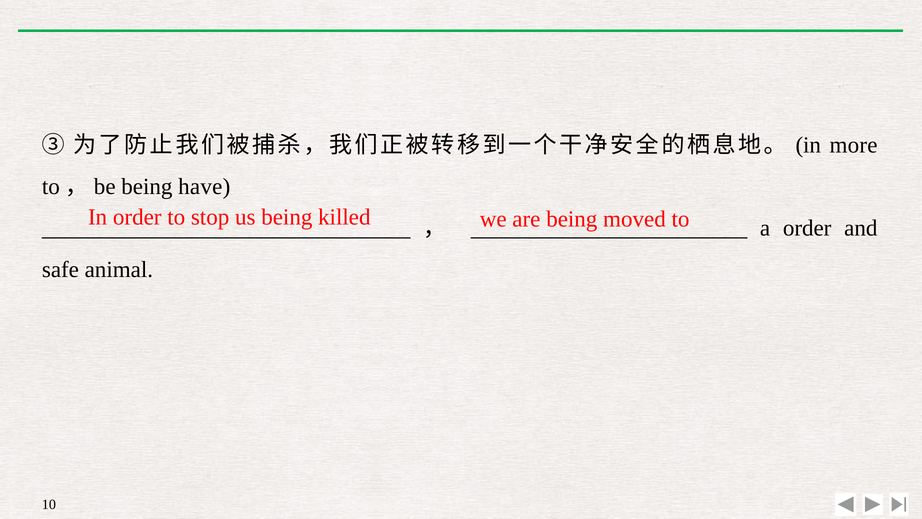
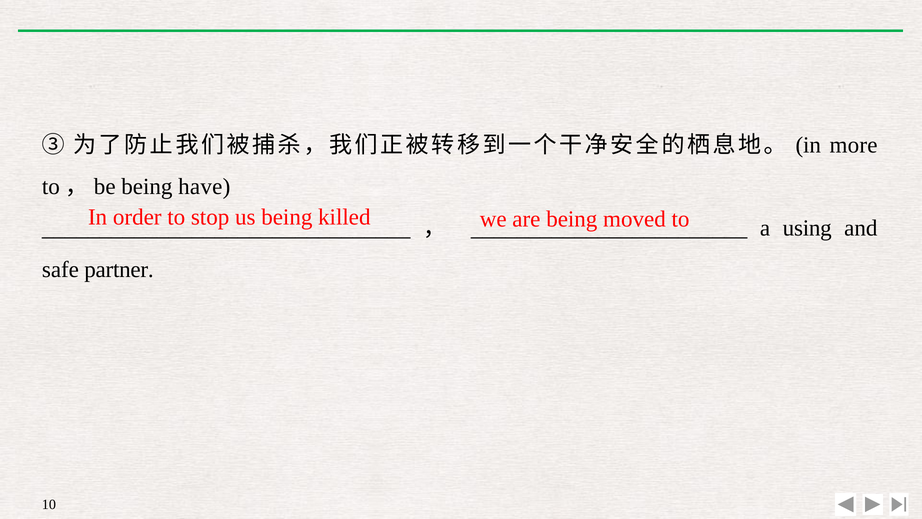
a order: order -> using (807, 228)
animal: animal -> partner (119, 269)
